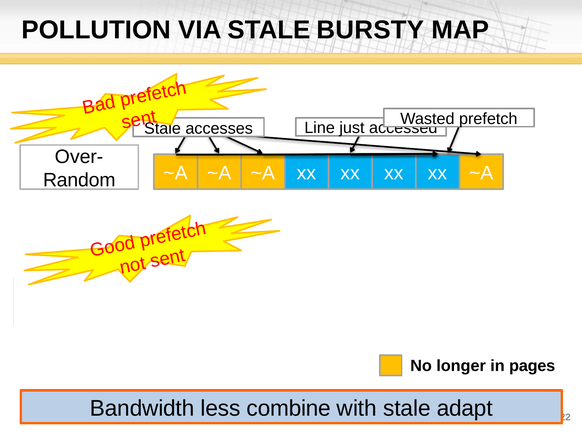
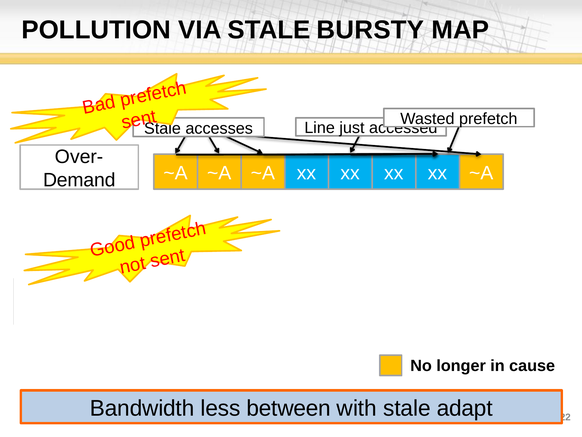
Random: Random -> Demand (79, 180)
pages: pages -> cause (532, 365)
combine: combine -> between (289, 408)
